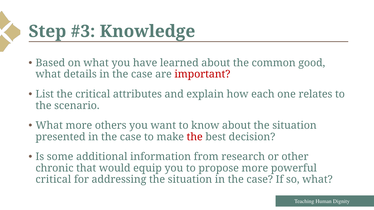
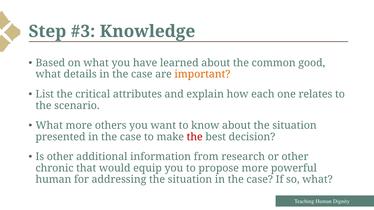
important colour: red -> orange (202, 74)
Is some: some -> other (60, 157)
critical: critical -> human (53, 180)
